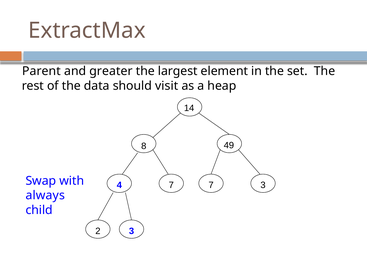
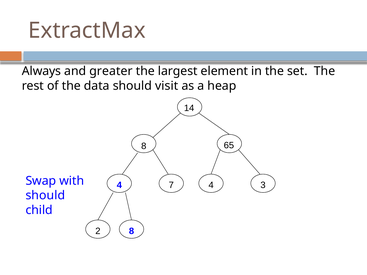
Parent: Parent -> Always (42, 71)
49: 49 -> 65 (229, 146)
7 7: 7 -> 4 (211, 185)
always: always -> should (45, 196)
2 3: 3 -> 8 (132, 231)
